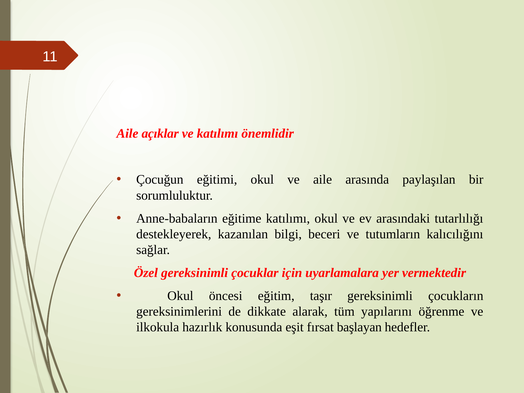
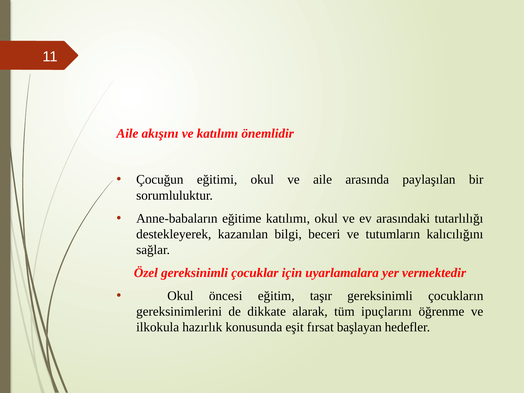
açıklar: açıklar -> akışını (160, 134)
yapılarını: yapılarını -> ipuçlarını (387, 312)
